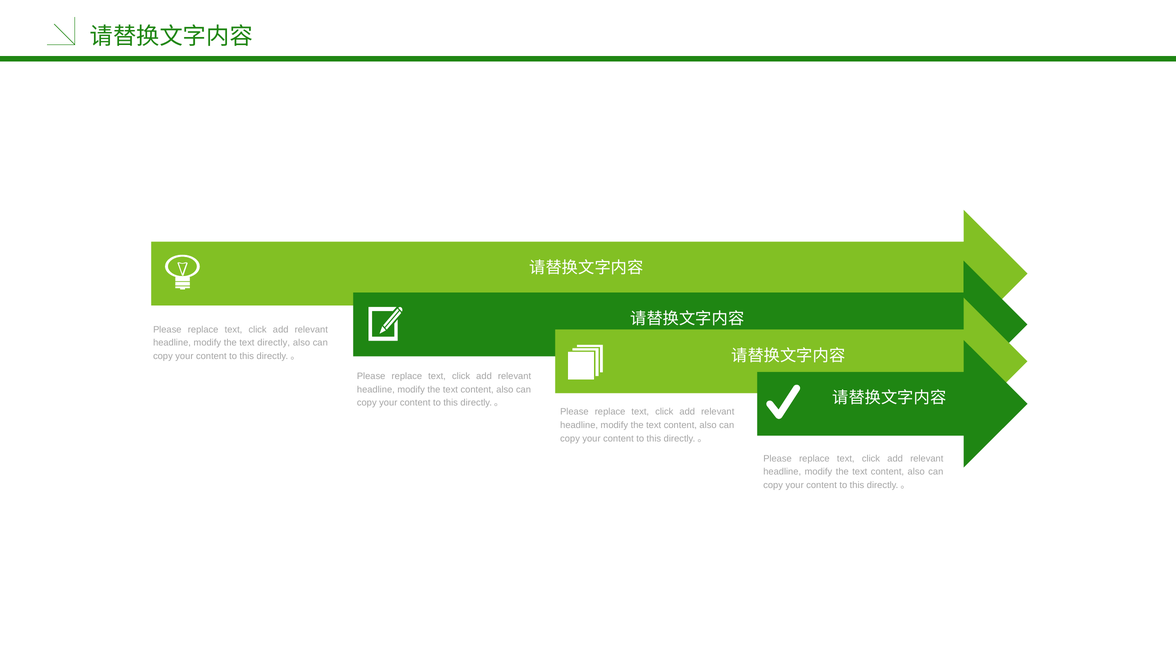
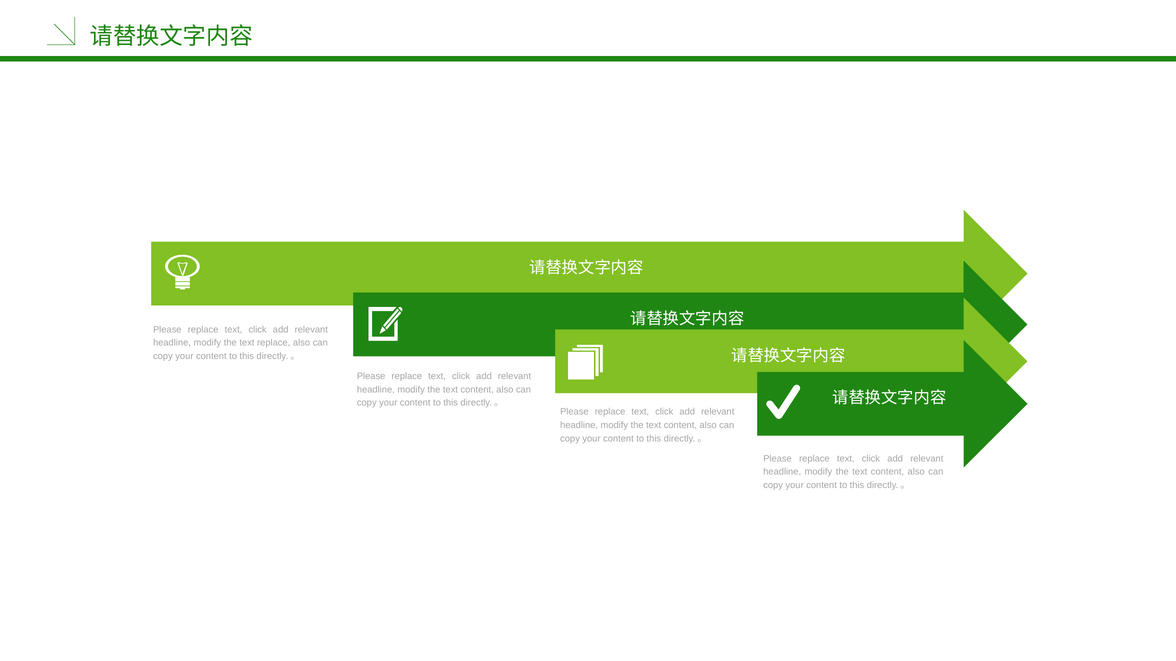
text directly: directly -> replace (274, 343)
